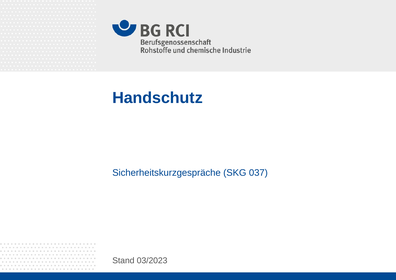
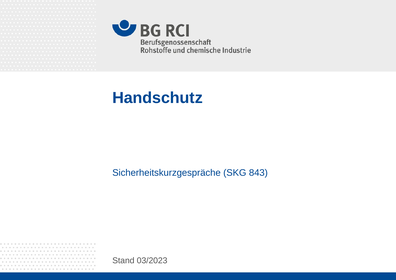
037: 037 -> 843 (258, 173)
